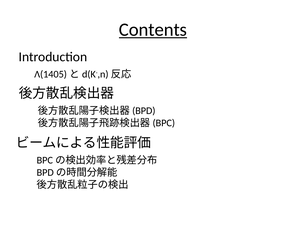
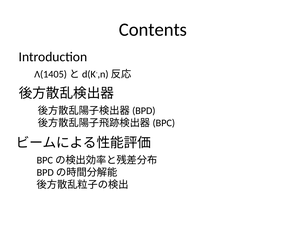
Contents underline: present -> none (153, 30)
